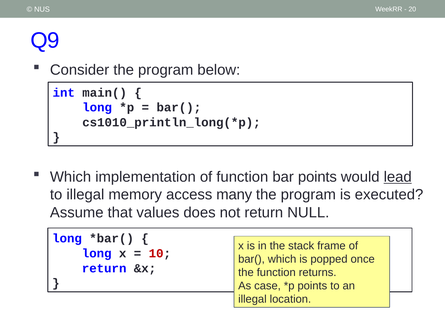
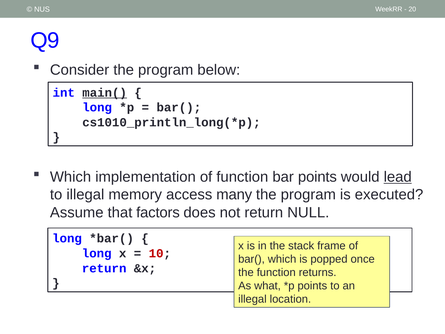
main( underline: none -> present (105, 93)
values: values -> factors (158, 212)
case: case -> what (268, 286)
